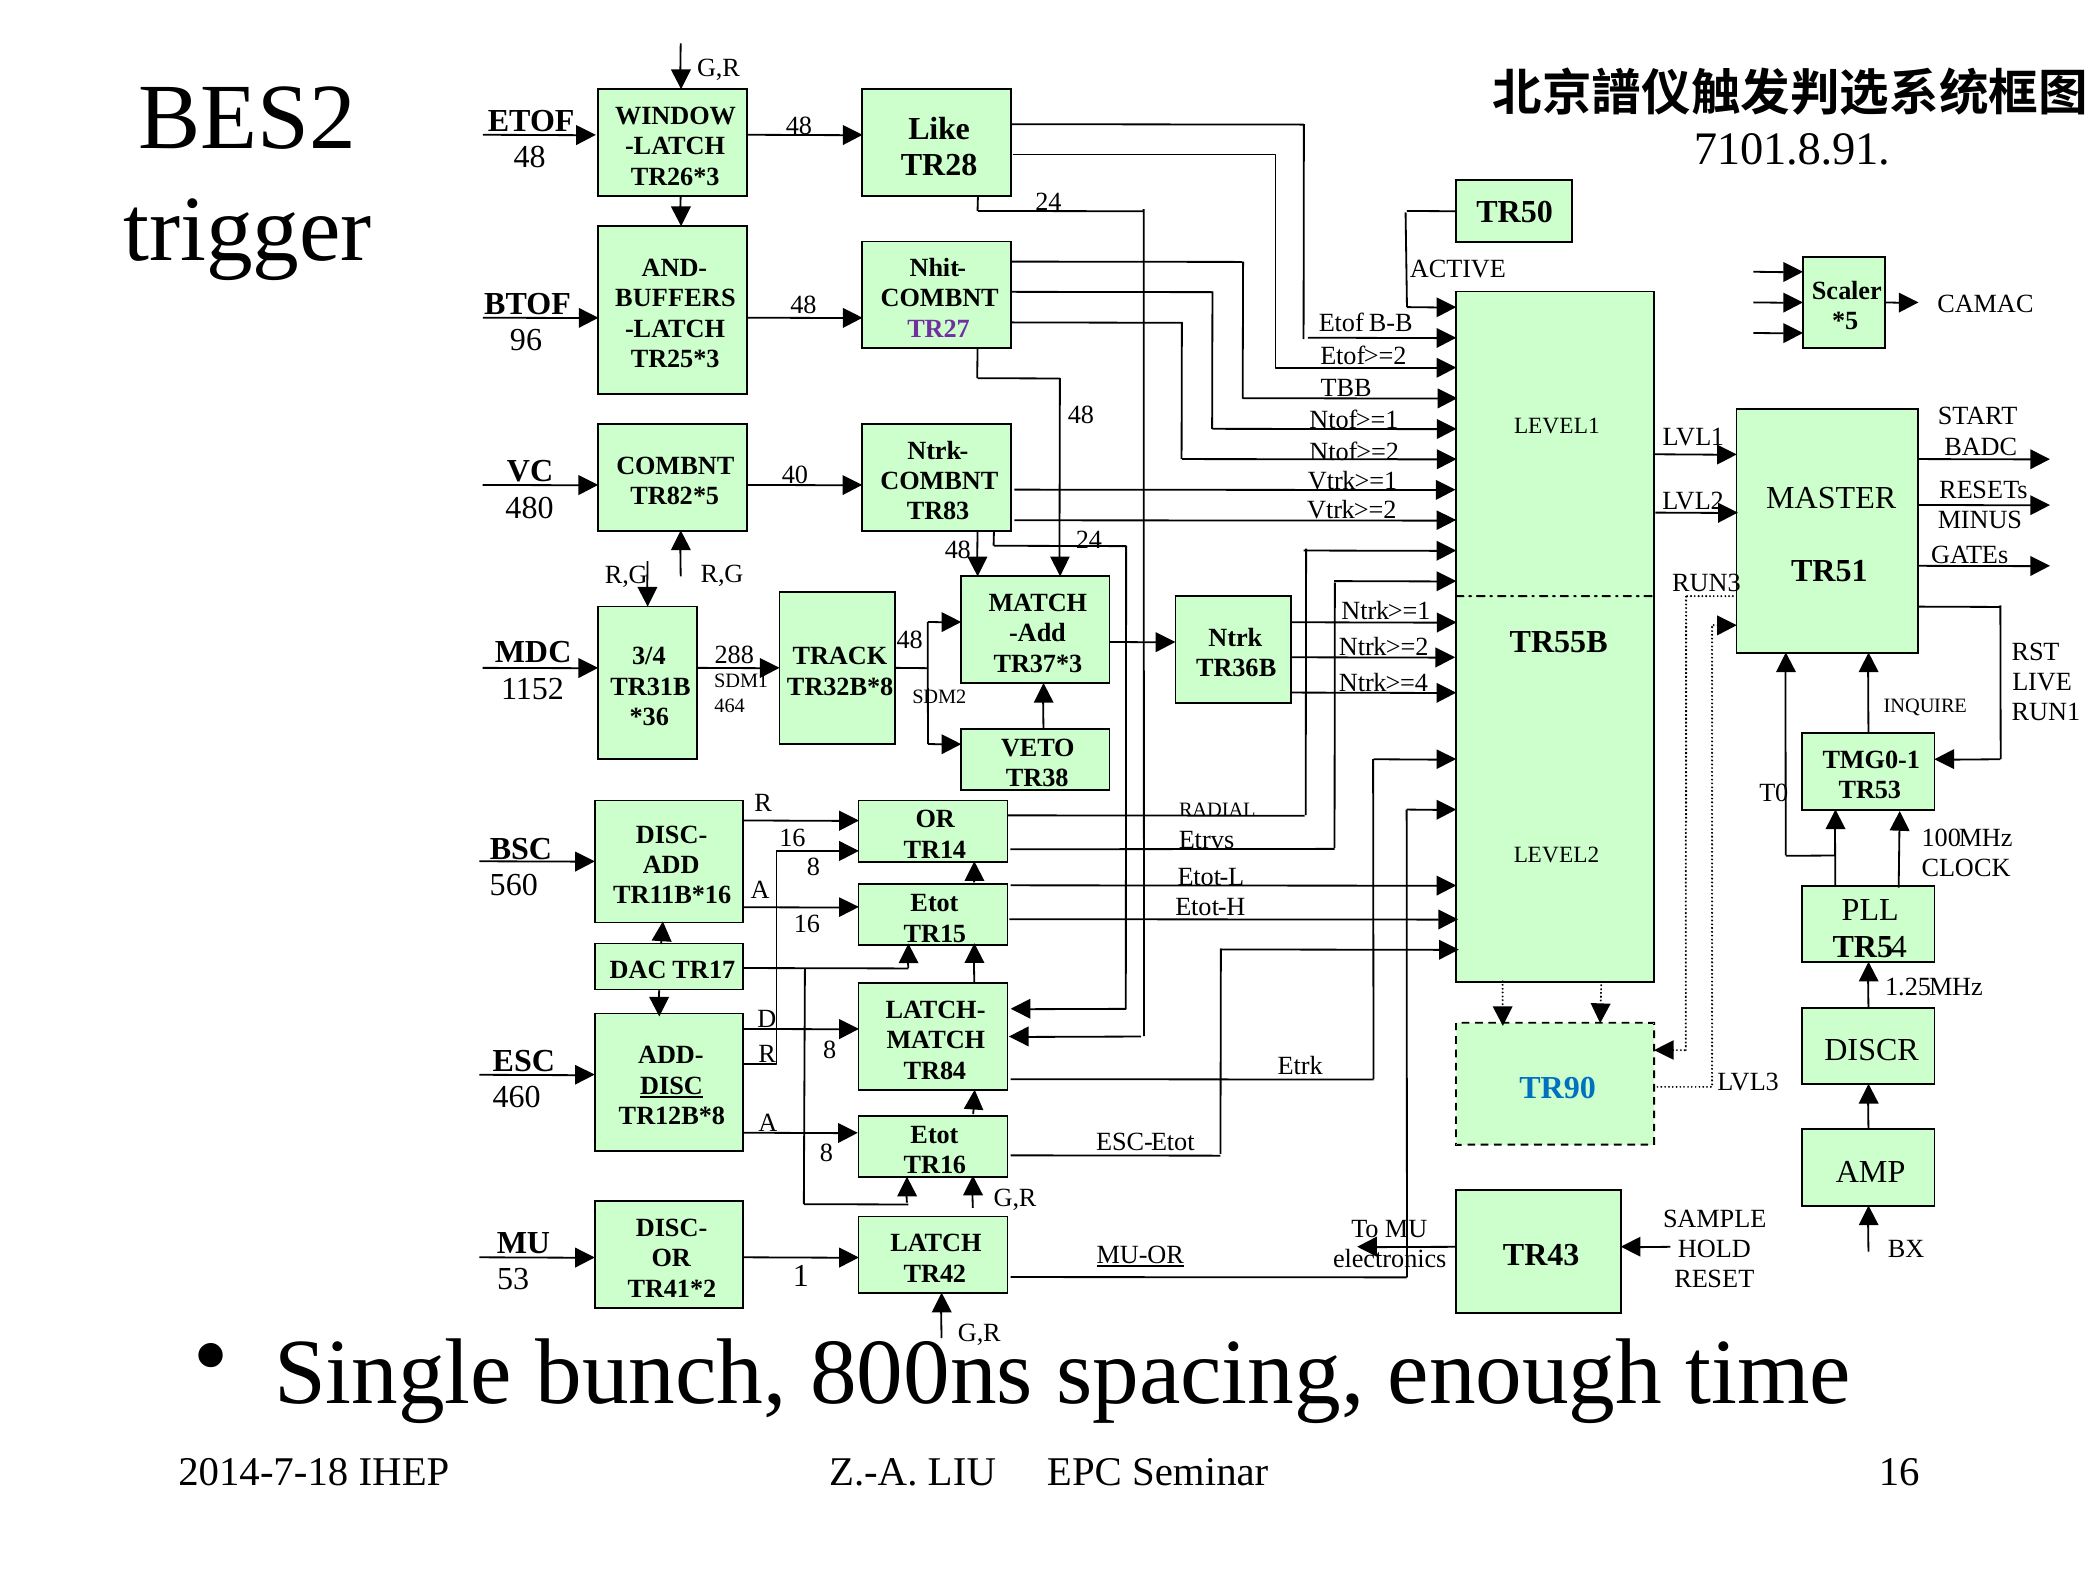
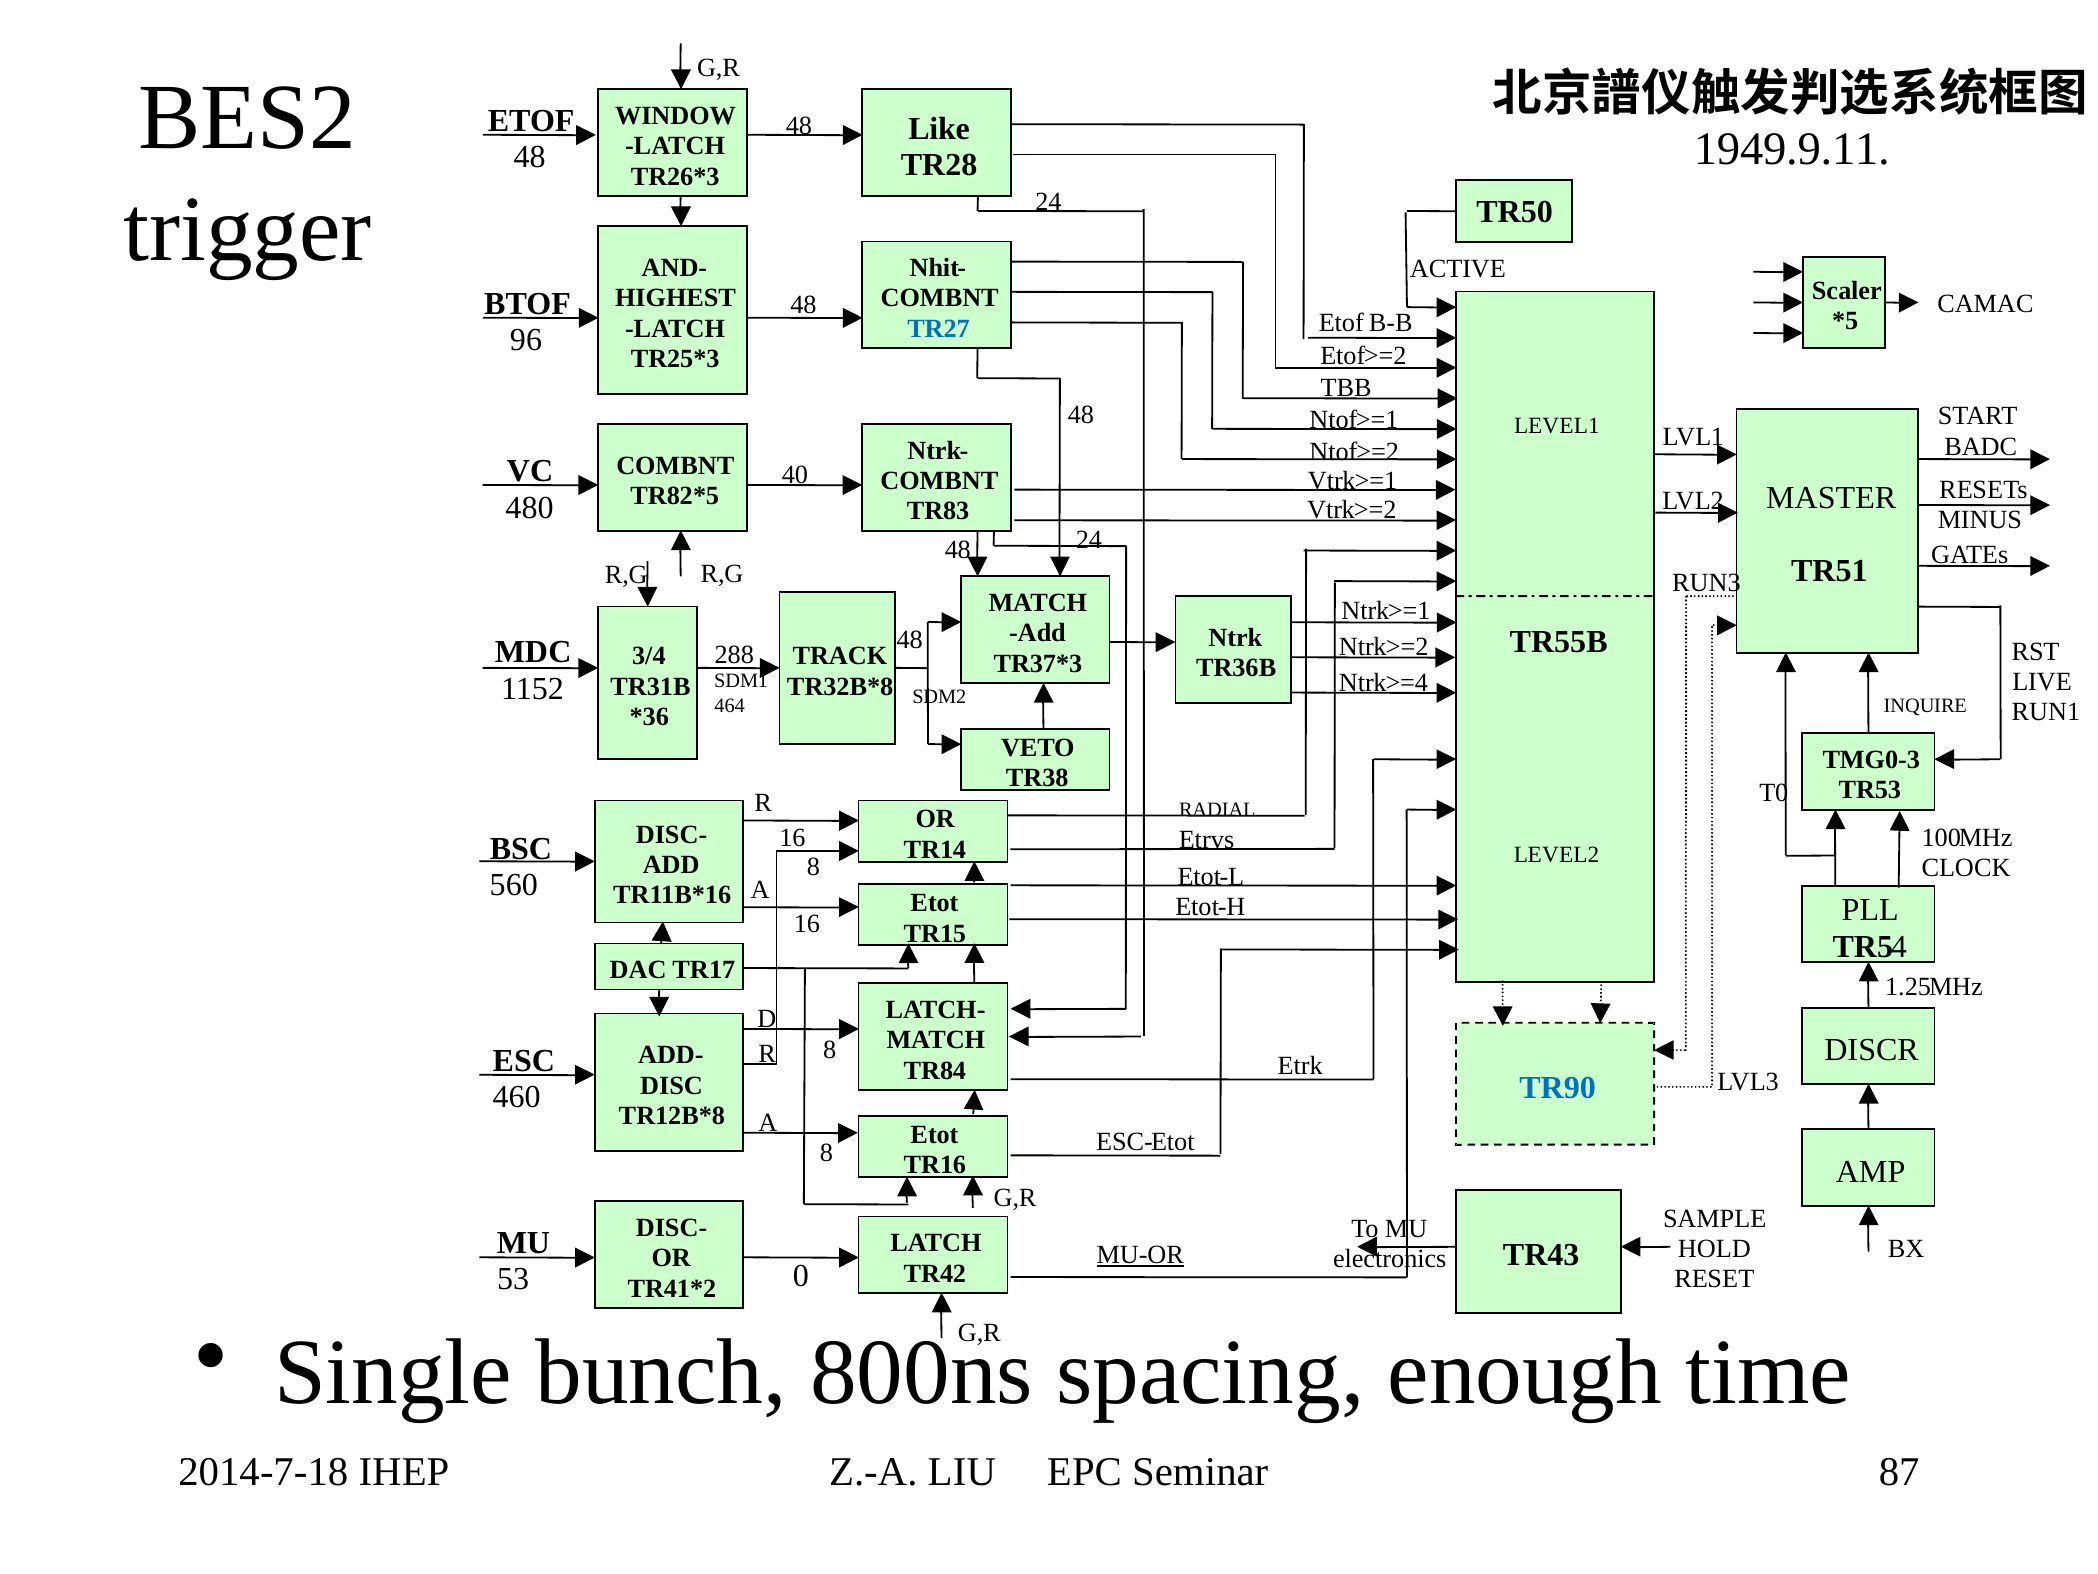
7101.8.91: 7101.8.91 -> 1949.9.11 (1792, 149)
BUFFERS: BUFFERS -> HIGHEST (676, 298)
TR27 colour: purple -> blue (939, 329)
TMG0-1: TMG0-1 -> TMG0-3 (1871, 759)
DISC underline: present -> none (672, 1085)
1: 1 -> 0 (801, 1276)
Seminar 16: 16 -> 87 (1899, 1471)
